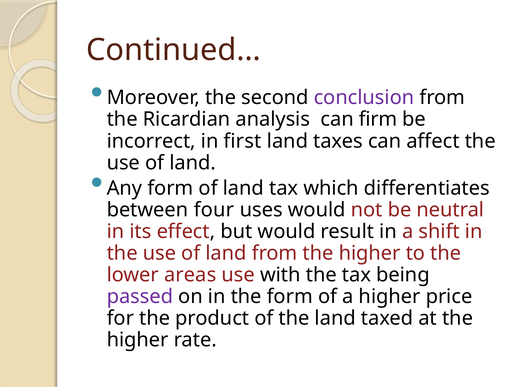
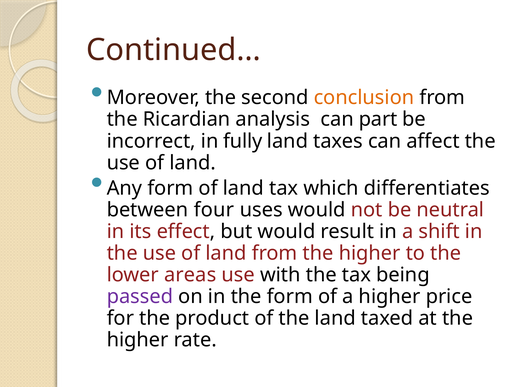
conclusion colour: purple -> orange (364, 98)
firm: firm -> part (378, 119)
first: first -> fully (243, 141)
